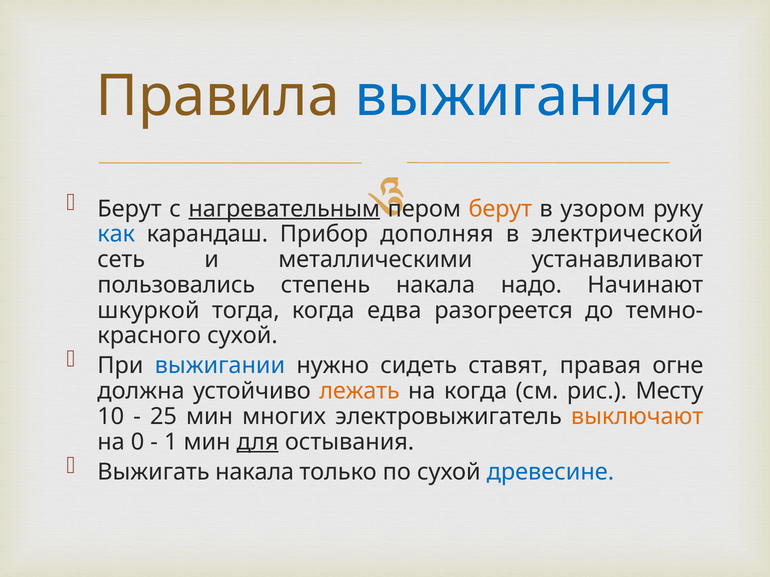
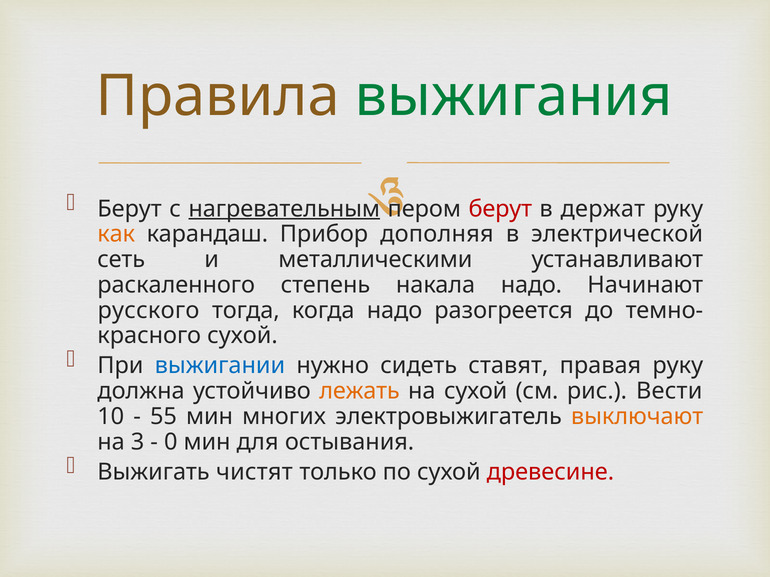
выжигания colour: blue -> green (514, 96)
берут colour: orange -> red (500, 209)
узором: узором -> держат (603, 209)
как colour: blue -> orange (116, 234)
пользовались: пользовались -> раскаленного (176, 285)
шкуркой: шкуркой -> русского (149, 311)
когда едва: едва -> надо (395, 311)
правая огне: огне -> руку (678, 366)
на когда: когда -> сухой (476, 391)
Месту: Месту -> Вести (669, 391)
25: 25 -> 55 (163, 417)
0: 0 -> 3 (138, 442)
1: 1 -> 0 (171, 442)
для underline: present -> none (258, 442)
Выжигать накала: накала -> чистят (254, 472)
древесине colour: blue -> red (550, 472)
